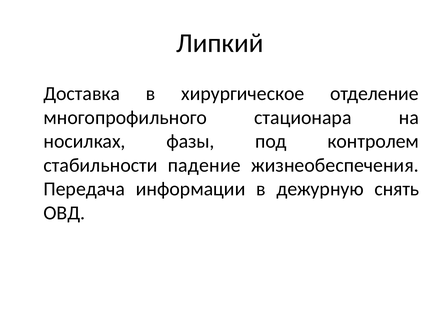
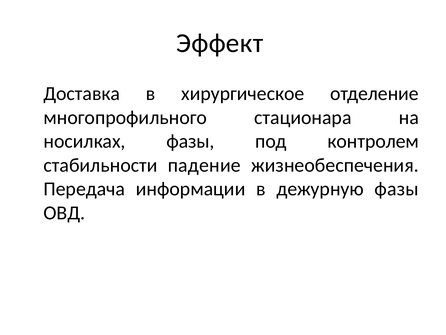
Липкий: Липкий -> Эффект (220, 43)
дежурную снять: снять -> фазы (397, 189)
